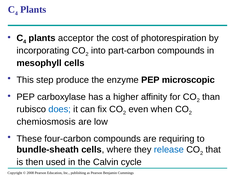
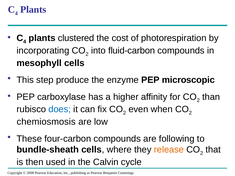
acceptor: acceptor -> clustered (76, 38)
part-carbon: part-carbon -> fluid-carbon (132, 51)
requiring: requiring -> following (177, 139)
release colour: blue -> orange (169, 150)
